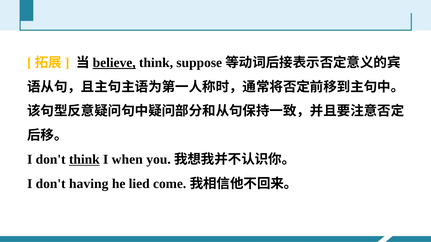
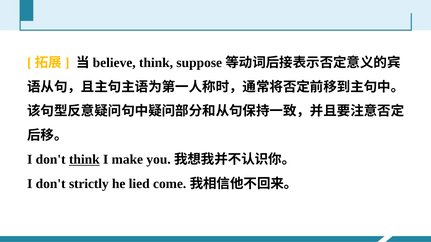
believe underline: present -> none (114, 63)
when: when -> make (127, 160)
having: having -> strictly (89, 184)
